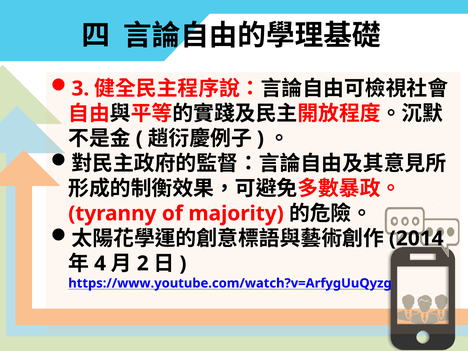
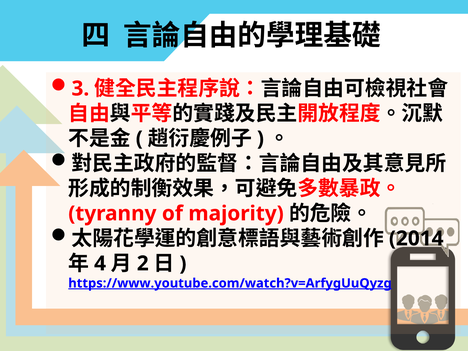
https://www.youtube.com/watch?v=ArfygUuQyzg underline: none -> present (230, 283)
